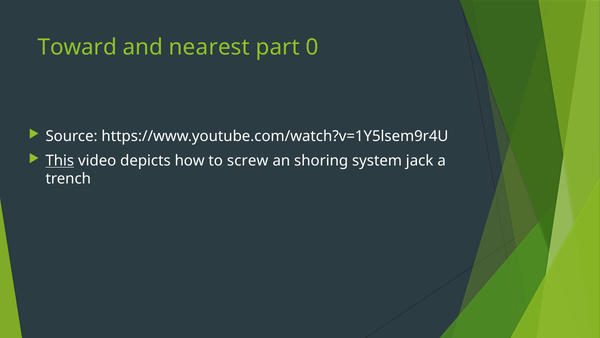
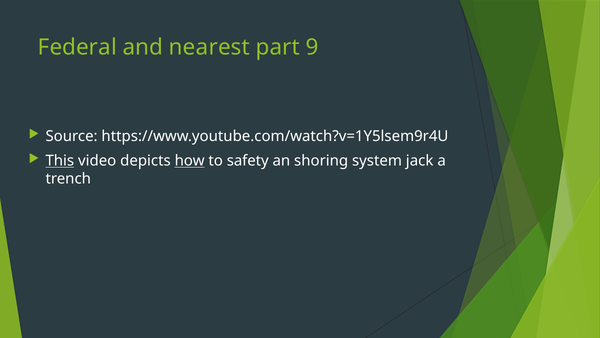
Toward: Toward -> Federal (77, 47)
0: 0 -> 9 (312, 47)
how underline: none -> present (190, 161)
screw: screw -> safety (248, 161)
